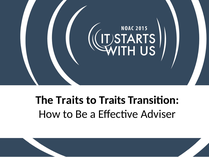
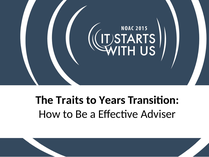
to Traits: Traits -> Years (112, 100)
